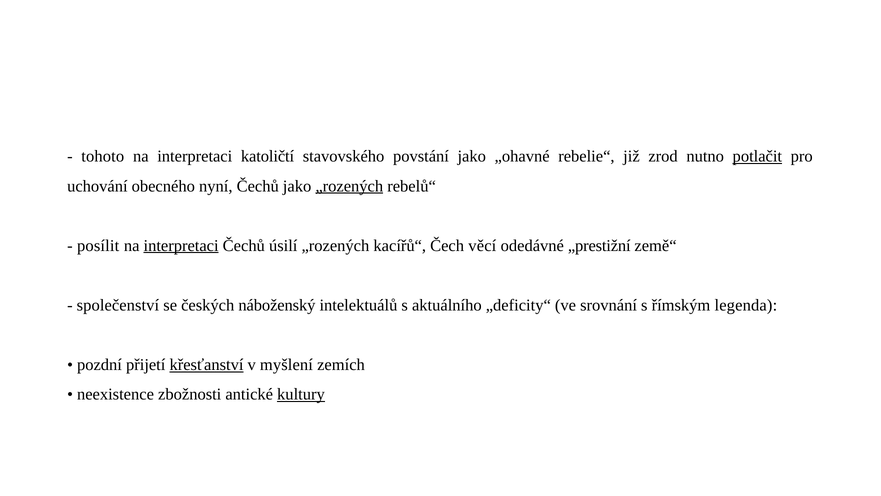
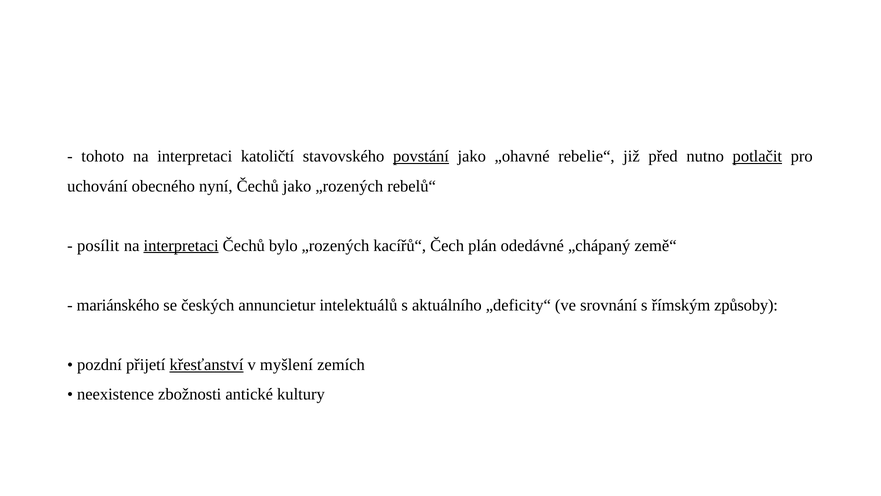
povstání underline: none -> present (421, 156)
zrod: zrod -> před (663, 156)
„rozených underline: present -> none (349, 186)
úsilí: úsilí -> bylo (283, 245)
věcí: věcí -> plán (482, 245)
„prestižní: „prestižní -> „chápaný (599, 245)
společenství: společenství -> mariánského (118, 305)
náboženský: náboženský -> annuncietur (277, 305)
legenda: legenda -> způsoby (746, 305)
kultury underline: present -> none (301, 394)
